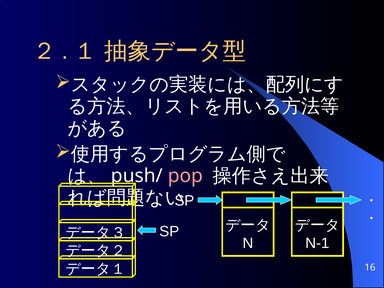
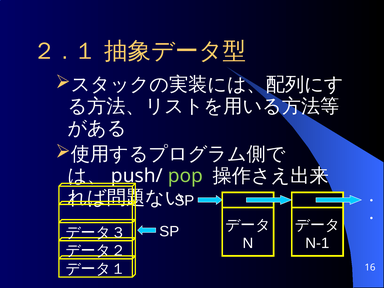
pop colour: pink -> light green (185, 176)
